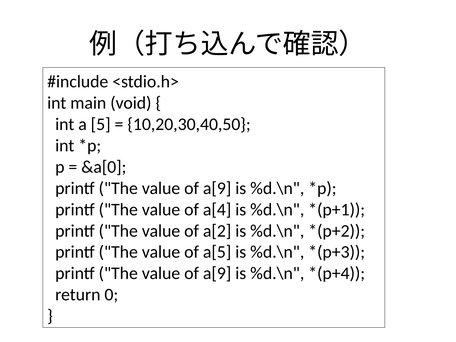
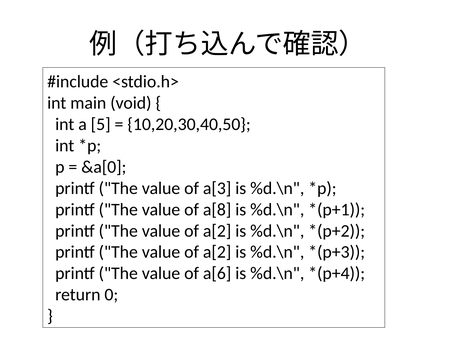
a[9: a[9 -> a[3 (217, 188)
a[4: a[4 -> a[8 (217, 210)
a[5: a[5 -> a[2 (217, 252)
a[9: a[9 -> a[6 (217, 273)
